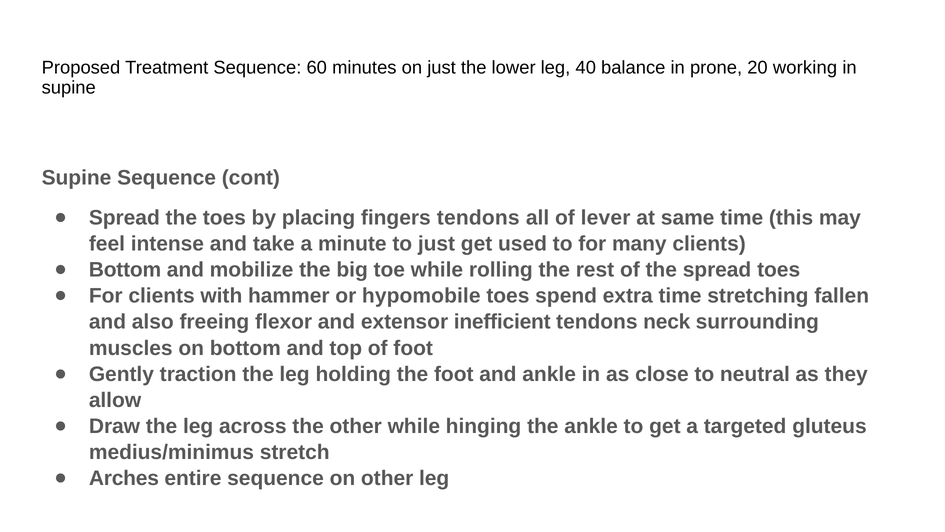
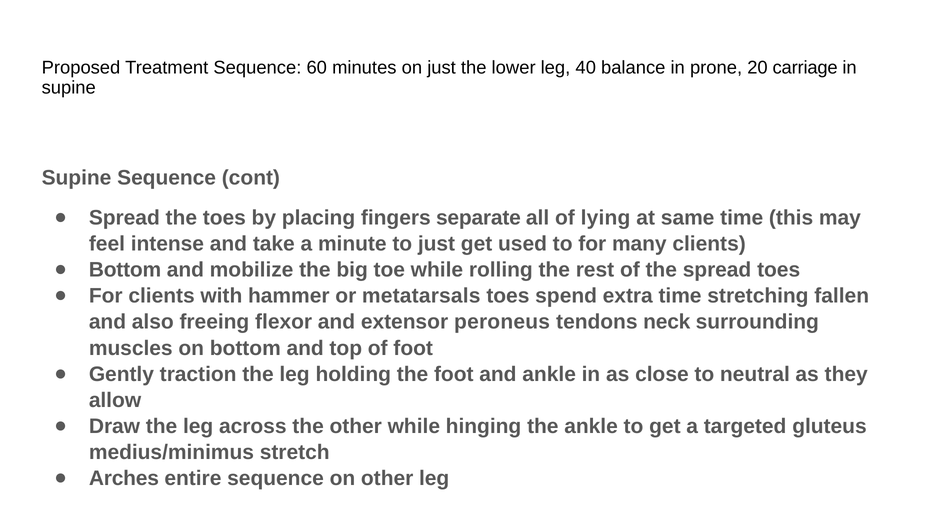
working: working -> carriage (805, 68)
fingers tendons: tendons -> separate (478, 218)
lever: lever -> lying (606, 218)
hypomobile: hypomobile -> metatarsals (421, 296)
inefficient: inefficient -> peroneus (502, 322)
